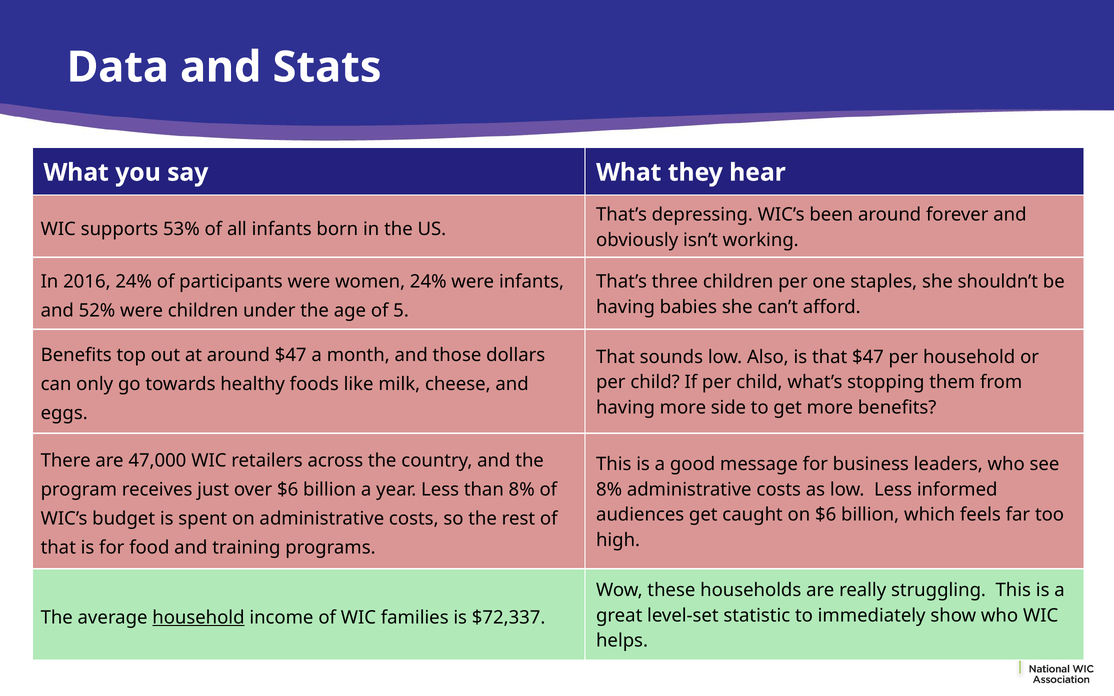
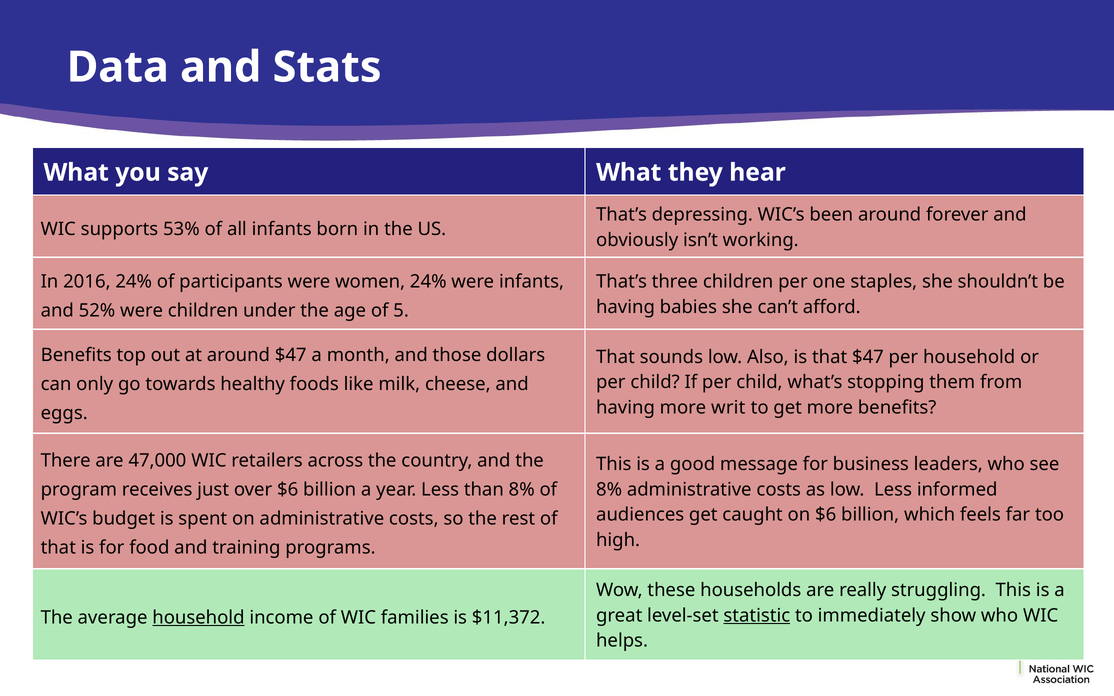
side: side -> writ (728, 408)
statistic underline: none -> present (757, 616)
$72,337: $72,337 -> $11,372 (509, 618)
